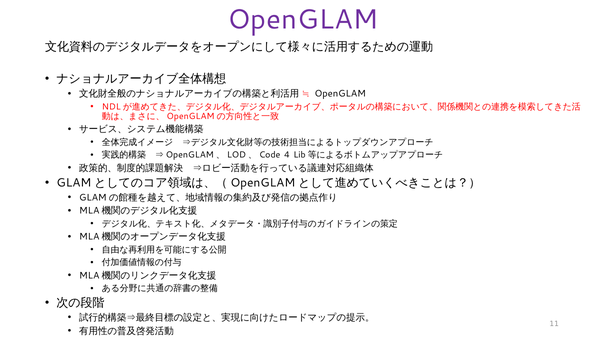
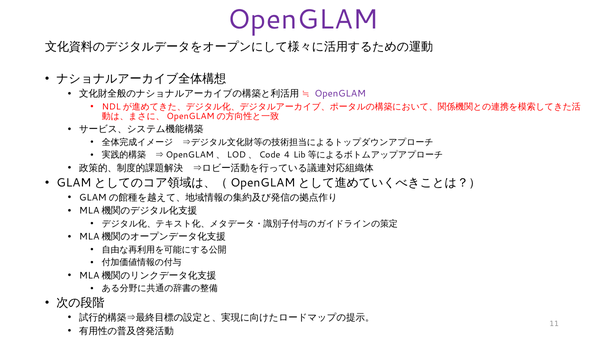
OpenGLAM colour: black -> purple (340, 94)
